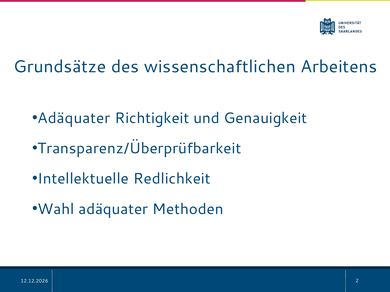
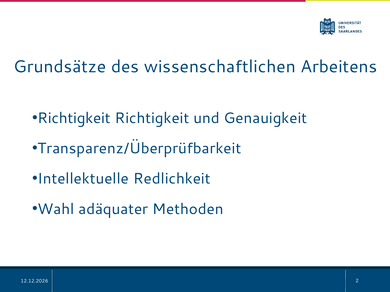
Adäquater: Adäquater -> Richtigkeit (74, 118)
